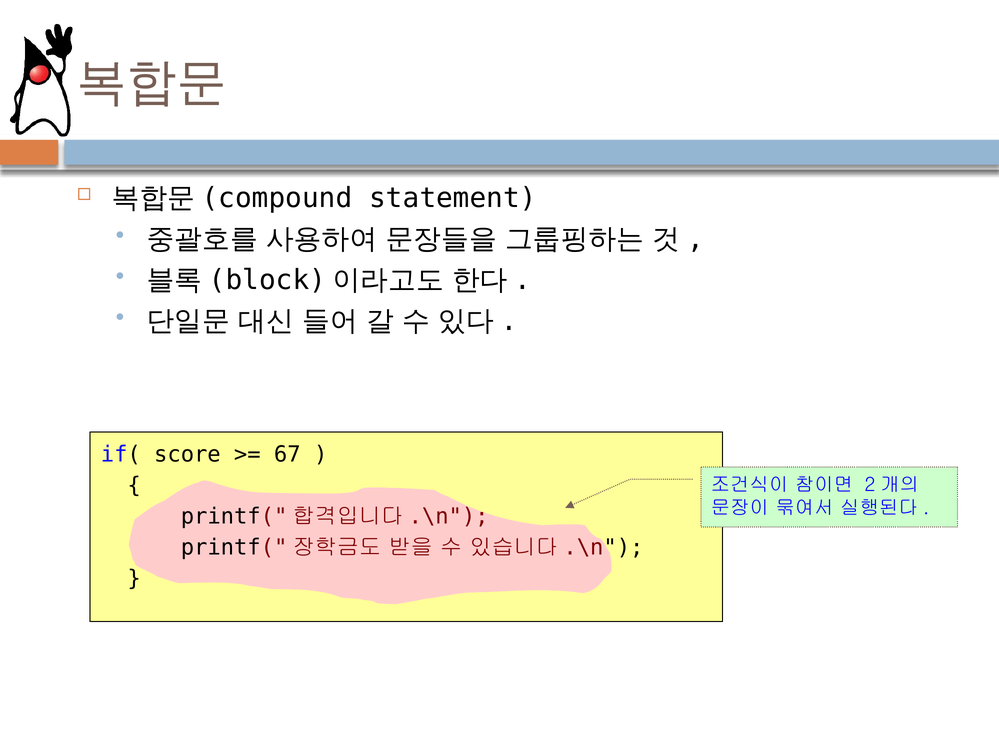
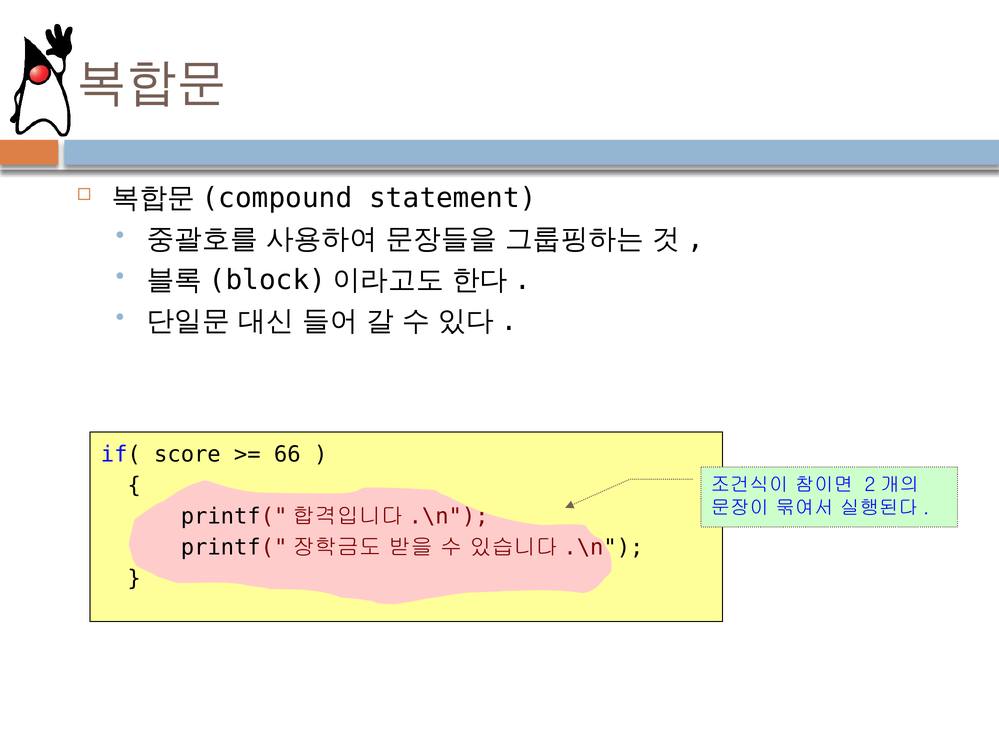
67: 67 -> 66 (287, 454)
